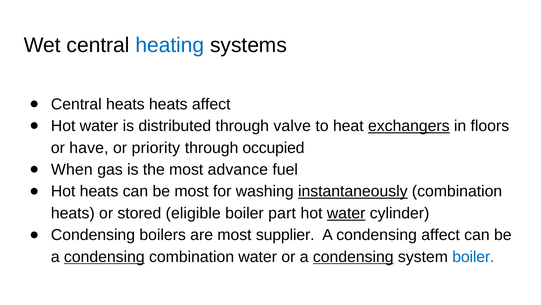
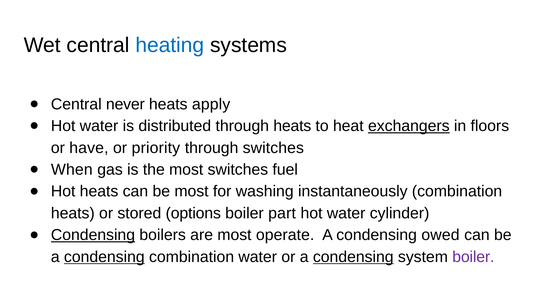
Central heats: heats -> never (125, 104)
heats affect: affect -> apply (211, 104)
through valve: valve -> heats (292, 126)
through occupied: occupied -> switches (273, 147)
most advance: advance -> switches (238, 169)
instantaneously underline: present -> none (353, 191)
eligible: eligible -> options (193, 213)
water underline: present -> none (346, 213)
Condensing underline: none -> present (93, 235)
supplier: supplier -> operate (285, 235)
condensing affect: affect -> owed (440, 235)
boiler colour: blue -> purple (473, 256)
